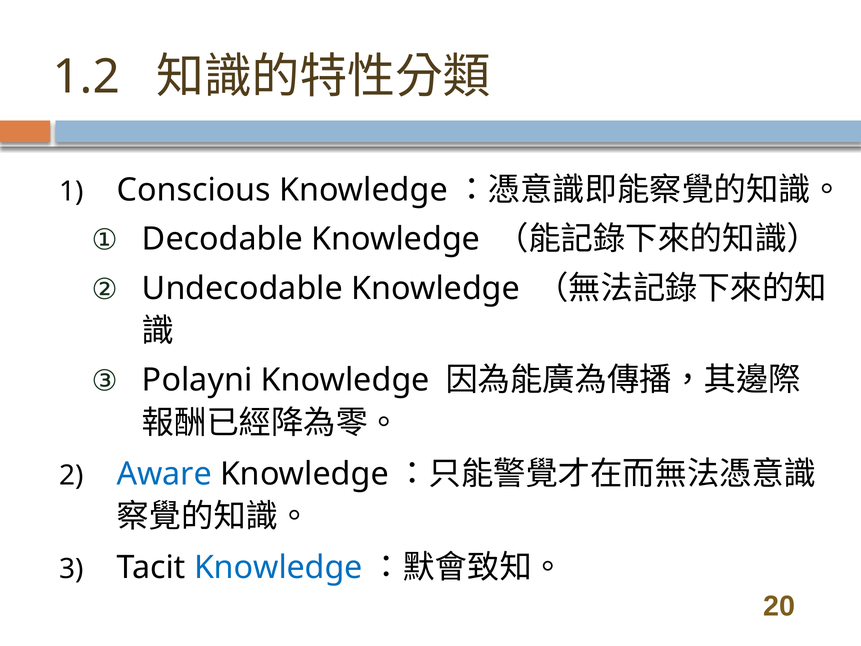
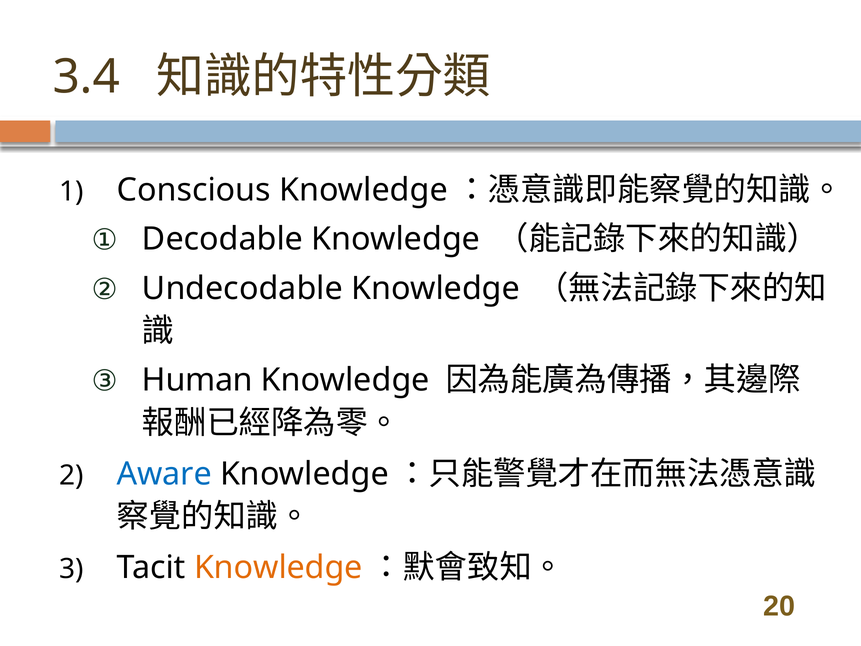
1.2: 1.2 -> 3.4 (86, 77)
Polayni: Polayni -> Human (197, 380)
Knowledge colour: blue -> orange (278, 567)
